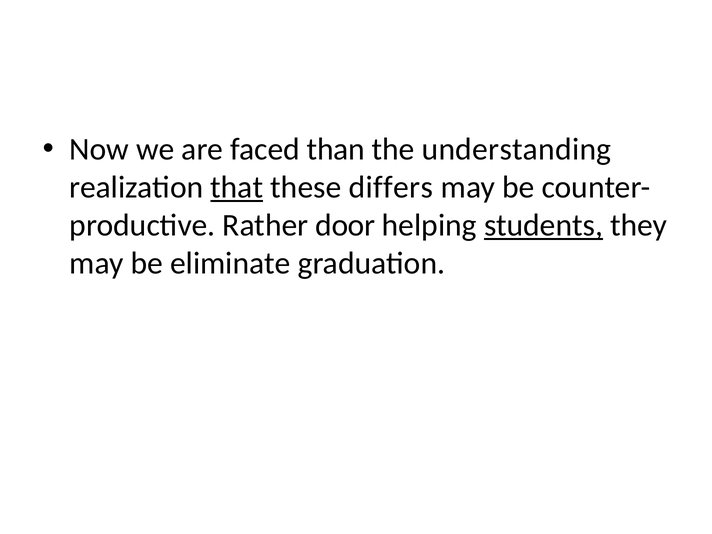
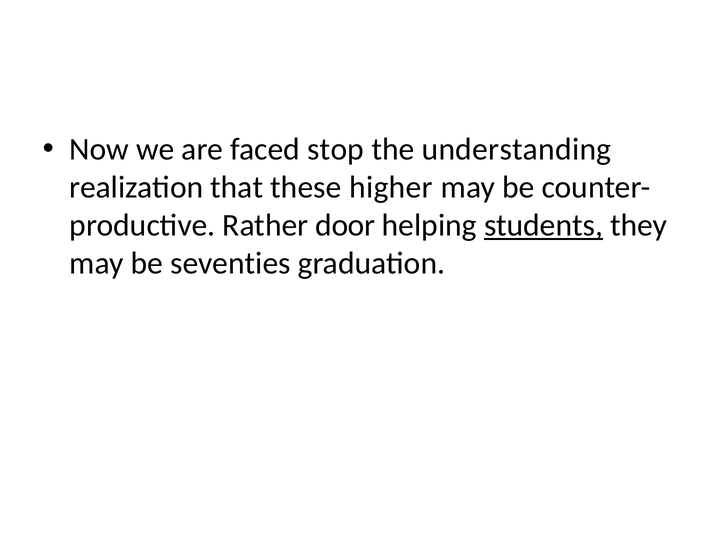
than: than -> stop (336, 149)
that underline: present -> none (237, 187)
differs: differs -> higher (391, 187)
eliminate: eliminate -> seventies (230, 263)
